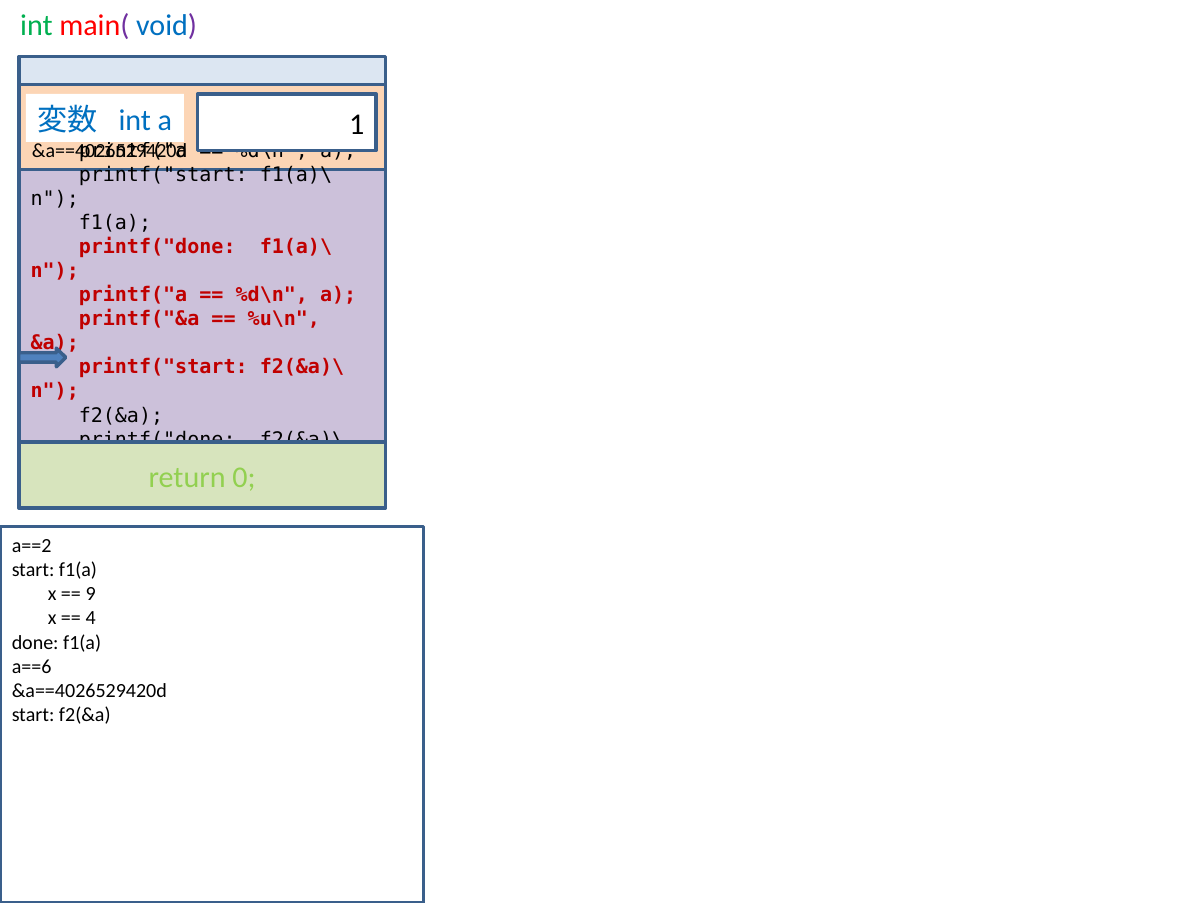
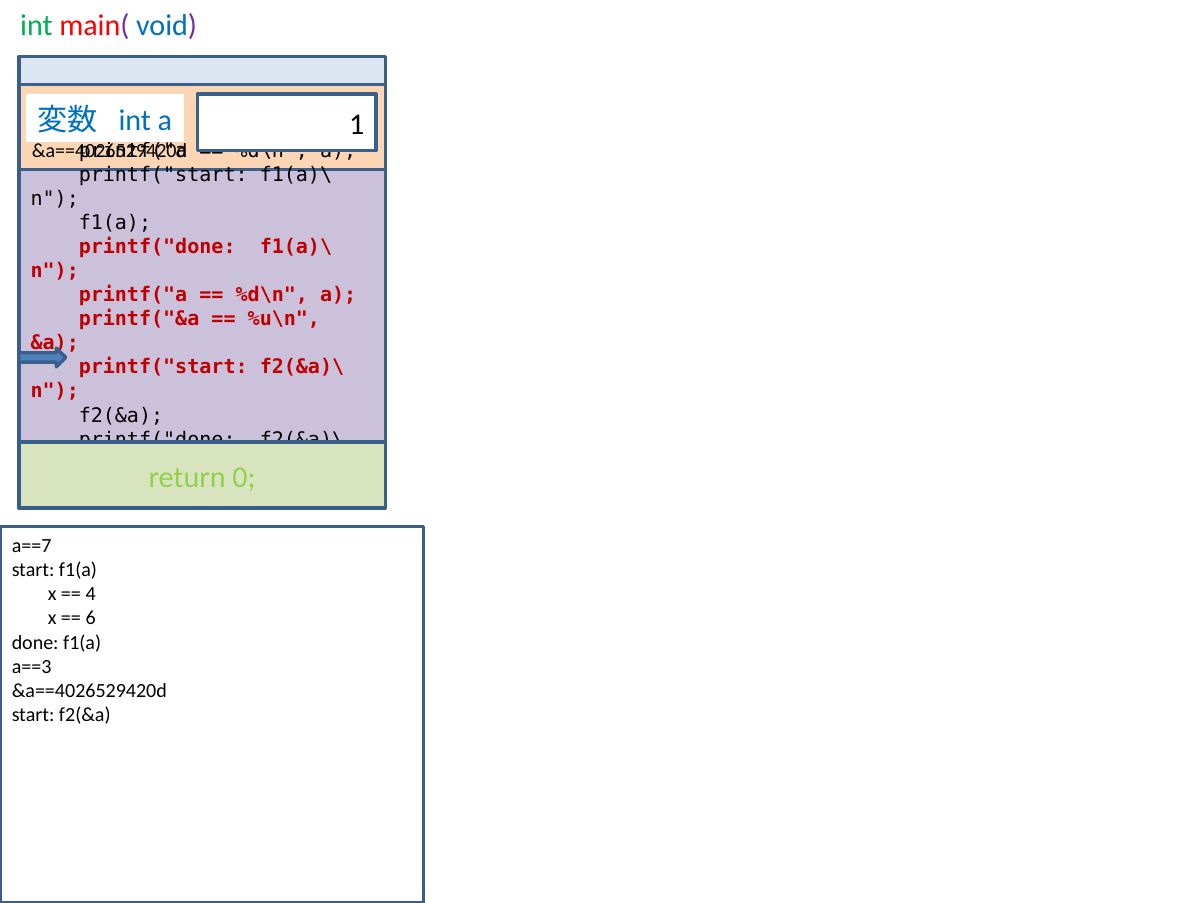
a==2: a==2 -> a==7 (32, 546)
9: 9 -> 4 (91, 594)
4: 4 -> 6 (91, 618)
a==6: a==6 -> a==3 (32, 667)
